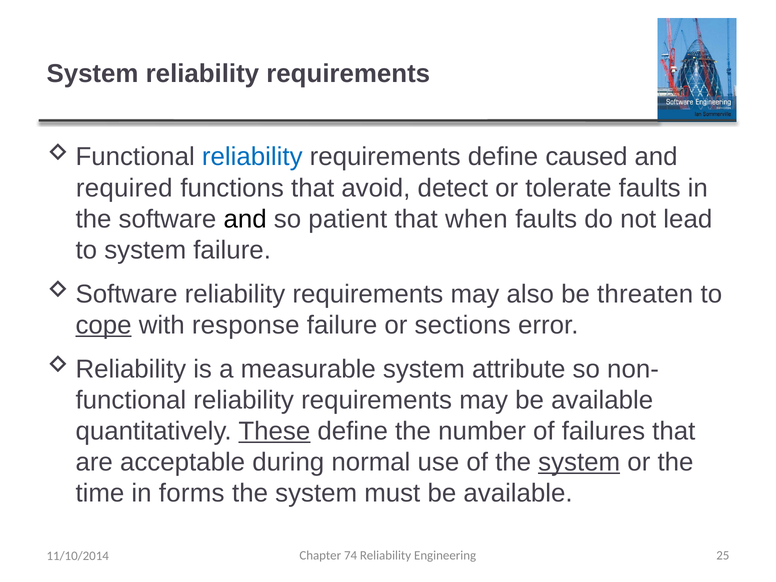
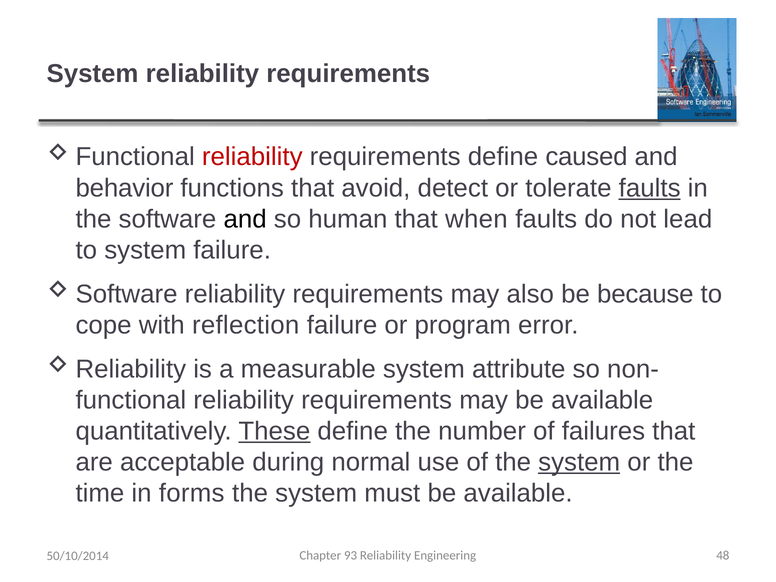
reliability colour: blue -> red (252, 157)
required: required -> behavior (124, 188)
faults underline: none -> present (650, 188)
patient: patient -> human (348, 219)
threaten: threaten -> because (645, 294)
cope underline: present -> none (104, 325)
response: response -> reflection (246, 325)
sections: sections -> program (463, 325)
74: 74 -> 93 (351, 556)
25: 25 -> 48 (723, 556)
11/10/2014: 11/10/2014 -> 50/10/2014 (78, 556)
